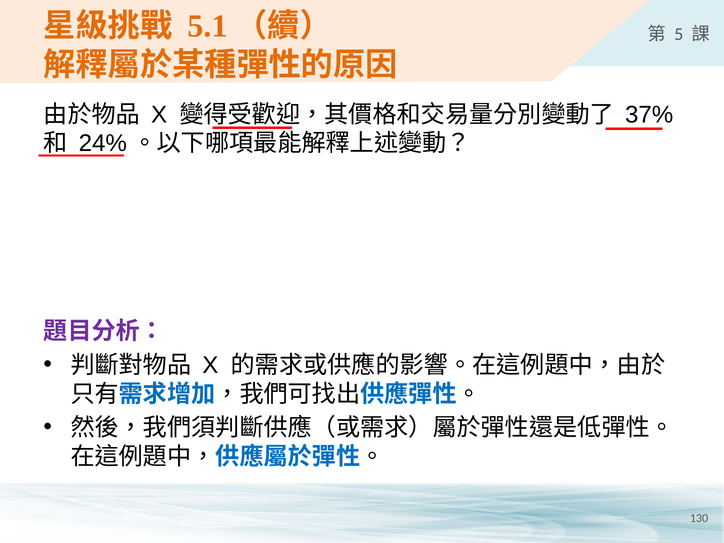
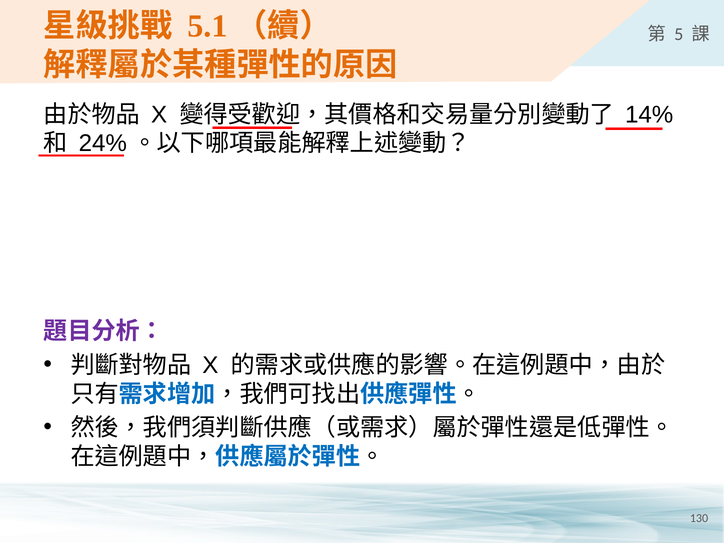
37%: 37% -> 14% (649, 115)
